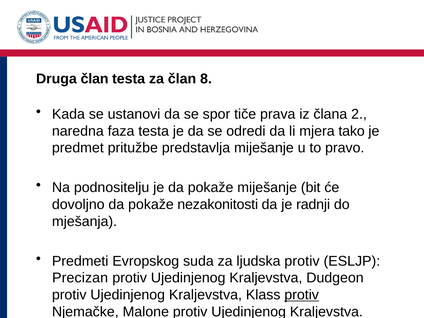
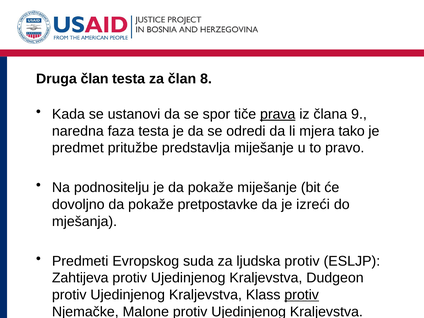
prava underline: none -> present (278, 114)
2: 2 -> 9 (359, 114)
nezakonitosti: nezakonitosti -> pretpostavke (218, 204)
radnji: radnji -> izreći (313, 204)
Precizan: Precizan -> Zahtijeva (80, 278)
